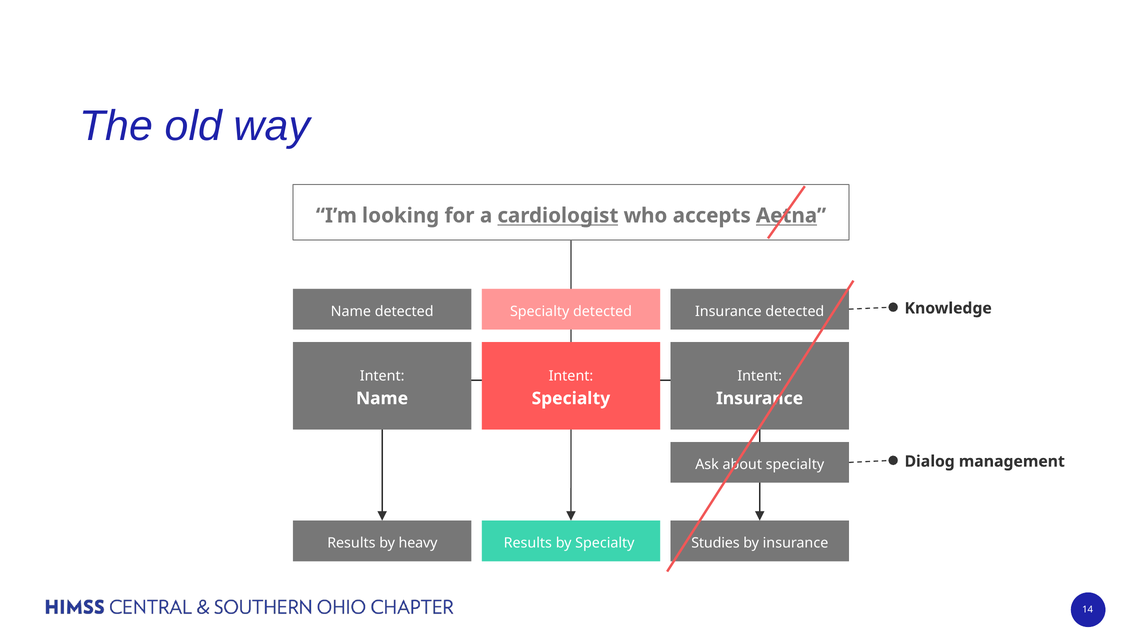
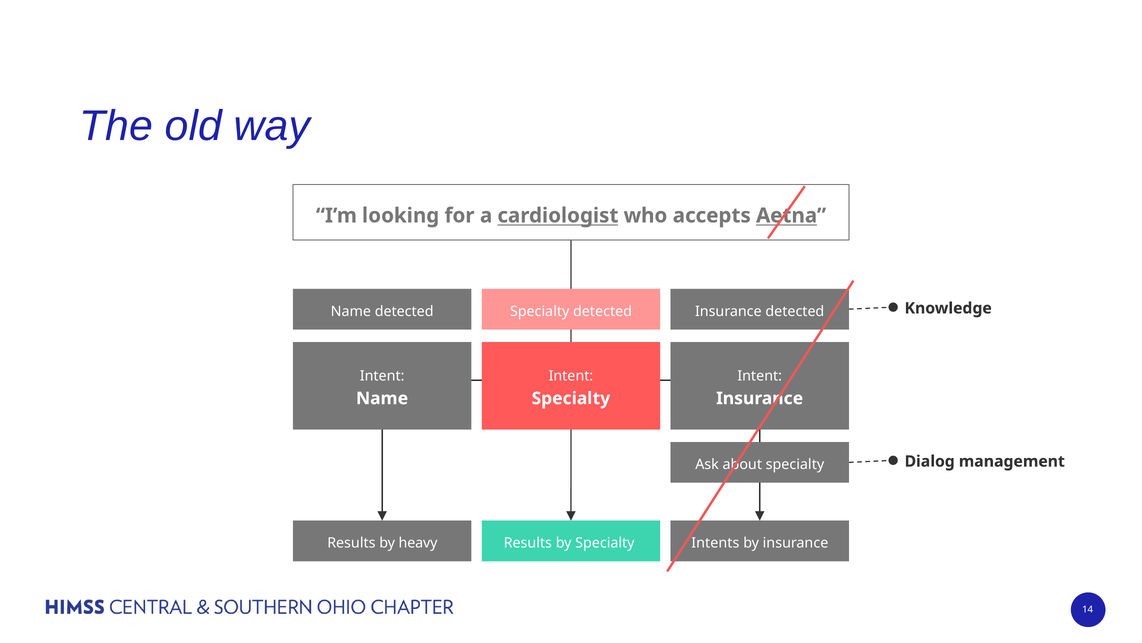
Studies: Studies -> Intents (715, 543)
